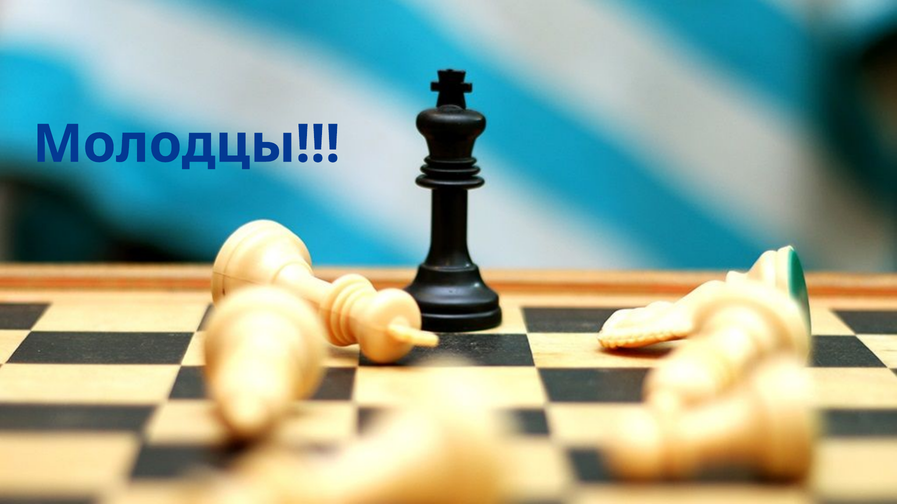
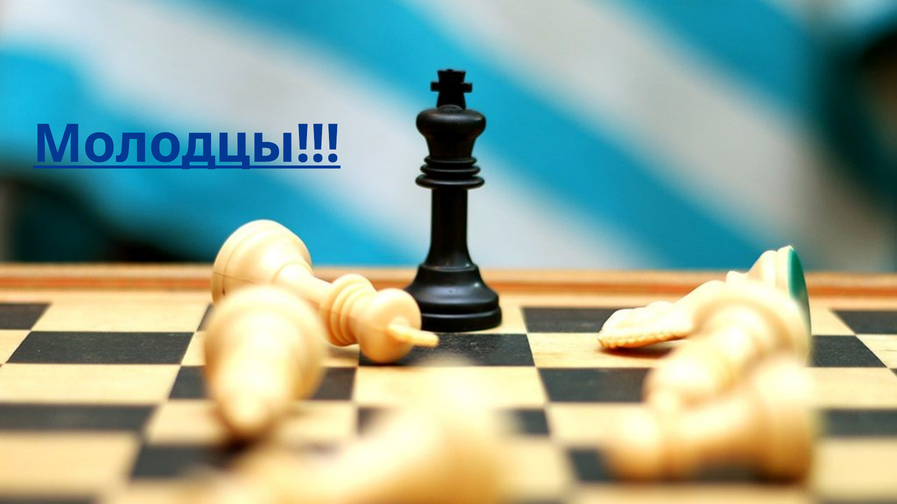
Молодцы underline: none -> present (187, 144)
